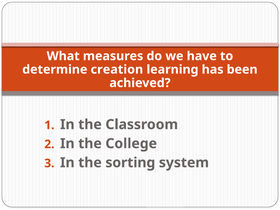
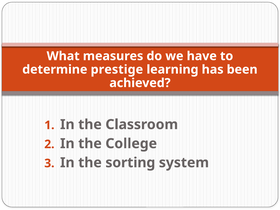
creation: creation -> prestige (117, 70)
